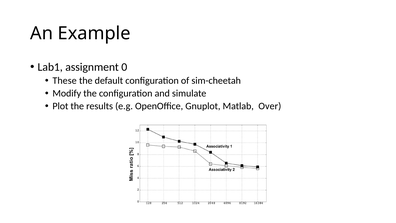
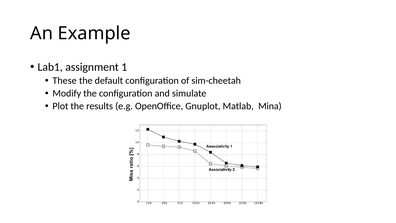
0: 0 -> 1 (124, 67)
Over: Over -> Mina (270, 106)
